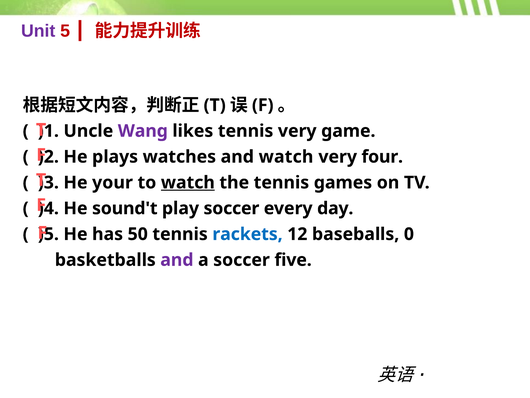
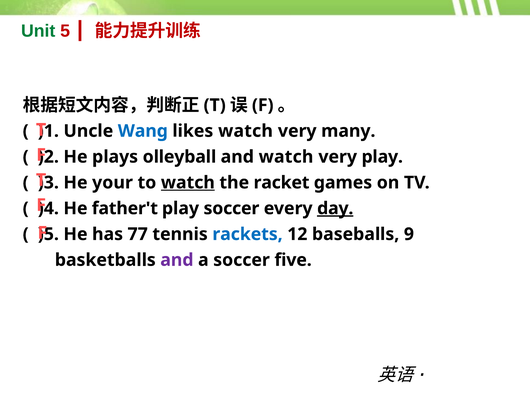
Unit colour: purple -> green (38, 31)
Wang colour: purple -> blue (143, 131)
likes tennis: tennis -> watch (246, 131)
game: game -> many (348, 131)
watches: watches -> olleyball (179, 157)
very four: four -> play (382, 157)
the tennis: tennis -> racket (282, 182)
sound't: sound't -> father't (125, 208)
day underline: none -> present (335, 208)
50: 50 -> 77 (138, 234)
0: 0 -> 9 (409, 234)
